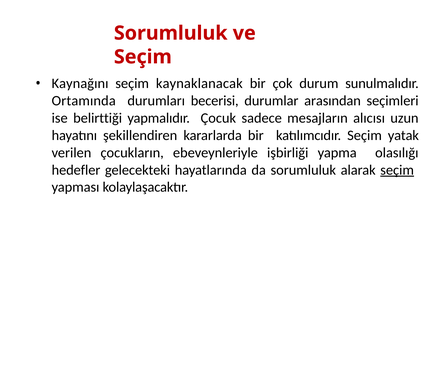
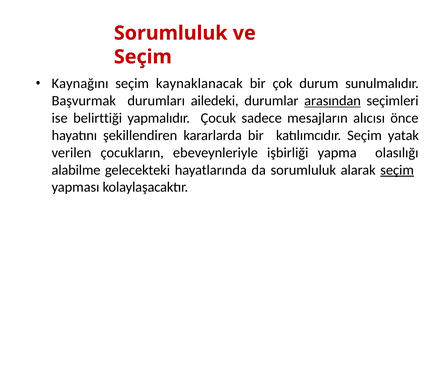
Ortamında: Ortamında -> Başvurmak (84, 101)
becerisi: becerisi -> ailedeki (215, 101)
arasından underline: none -> present (333, 101)
uzun: uzun -> önce (404, 118)
hedefler: hedefler -> alabilme (76, 170)
